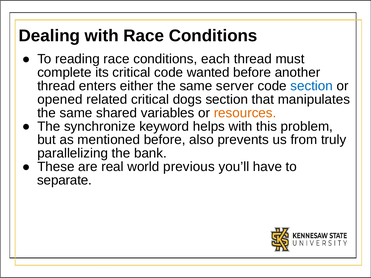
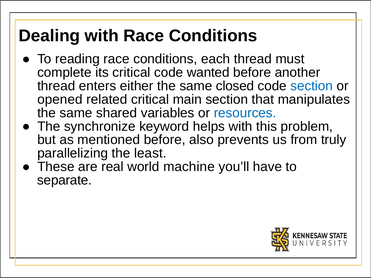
server: server -> closed (235, 86)
dogs: dogs -> main (187, 100)
resources colour: orange -> blue (245, 113)
bank: bank -> least (150, 153)
previous: previous -> machine (189, 167)
